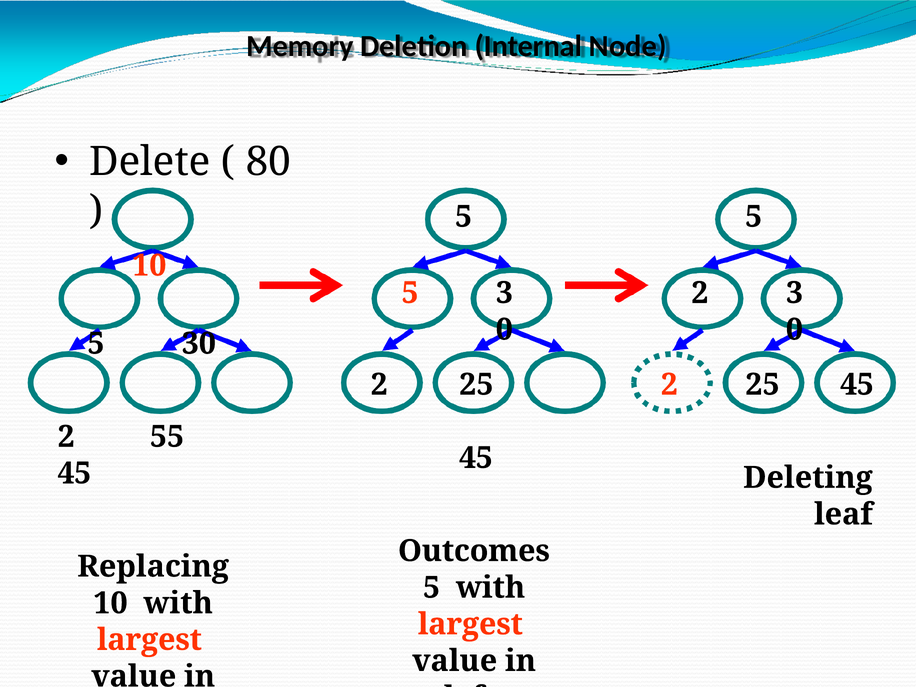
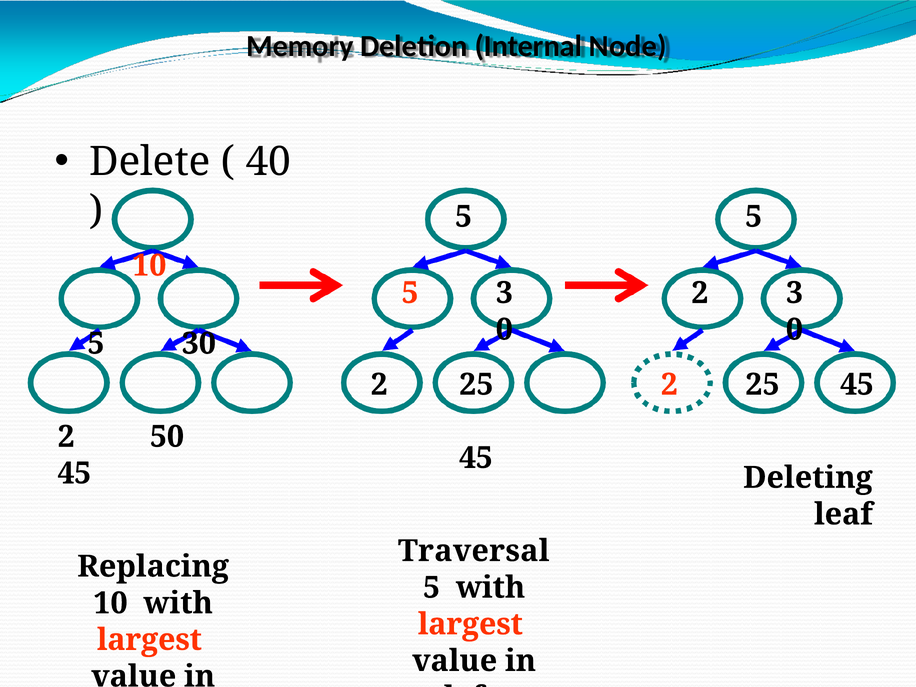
80: 80 -> 40 (268, 162)
55: 55 -> 50 (167, 437)
Outcomes: Outcomes -> Traversal (474, 551)
